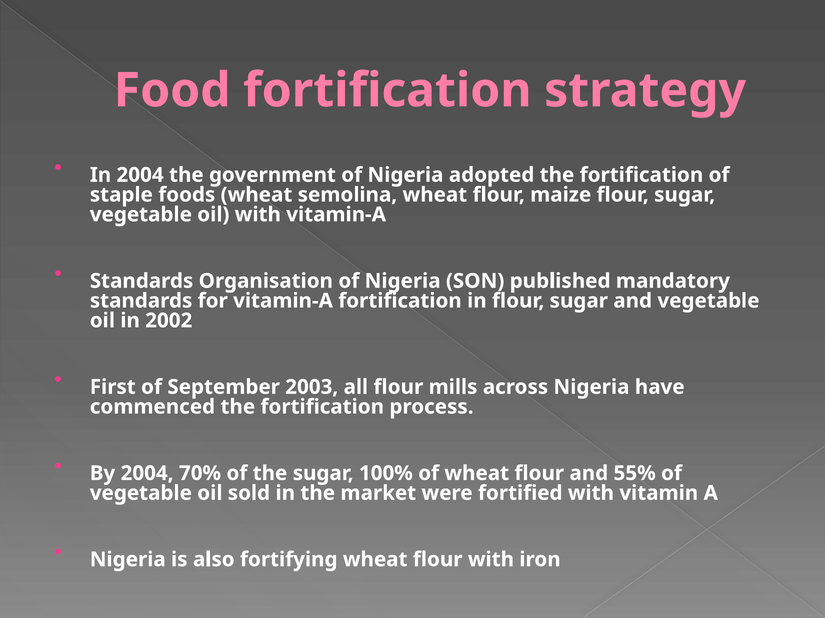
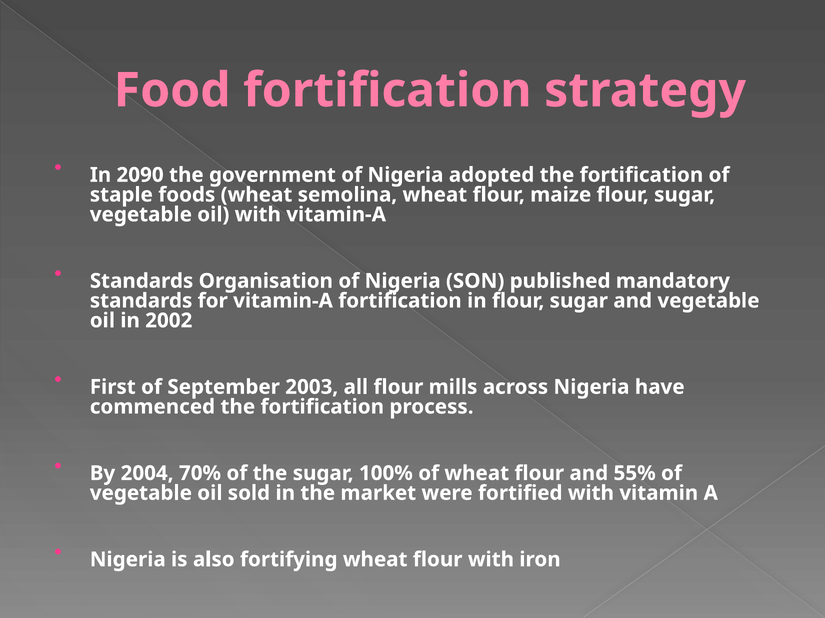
In 2004: 2004 -> 2090 (140, 175)
